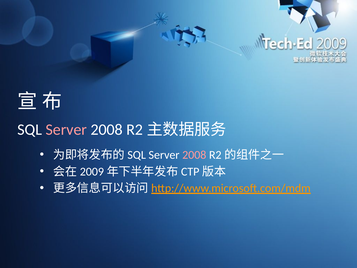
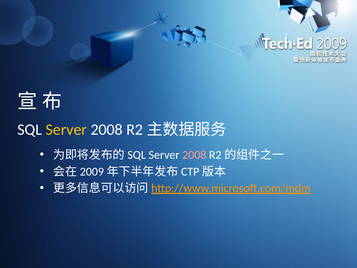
Server colour: pink -> yellow (66, 130)
